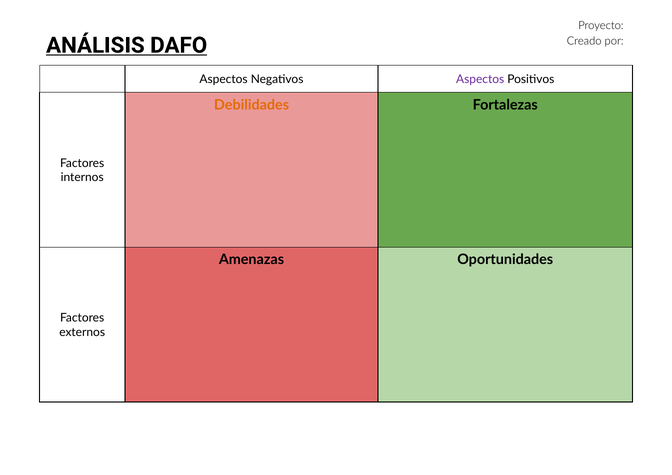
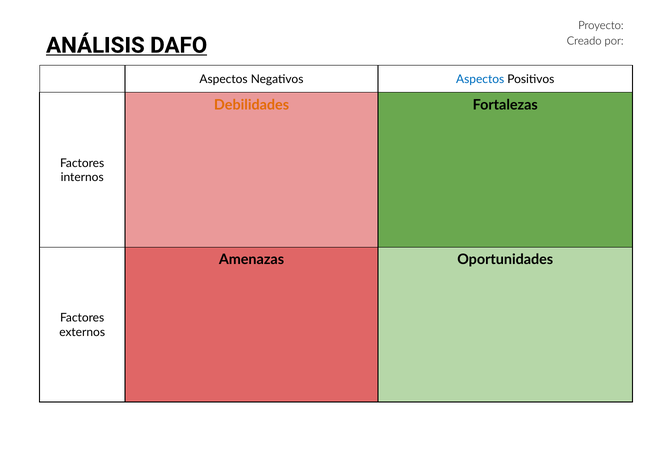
Aspectos colour: purple -> blue (480, 79)
